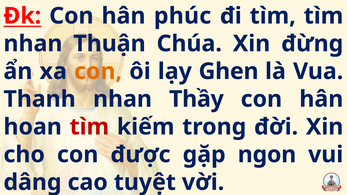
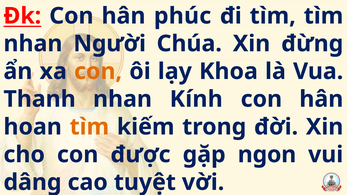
Thuận: Thuận -> Người (110, 44)
Ghen: Ghen -> Khoa (228, 71)
Thầy: Thầy -> Kính (196, 99)
tìm colour: red -> orange (89, 127)
